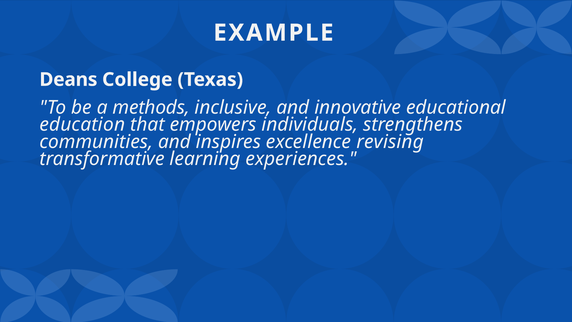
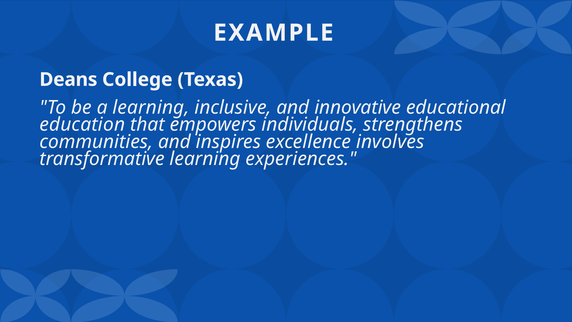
a methods: methods -> learning (151, 107)
revising: revising -> involves (390, 142)
